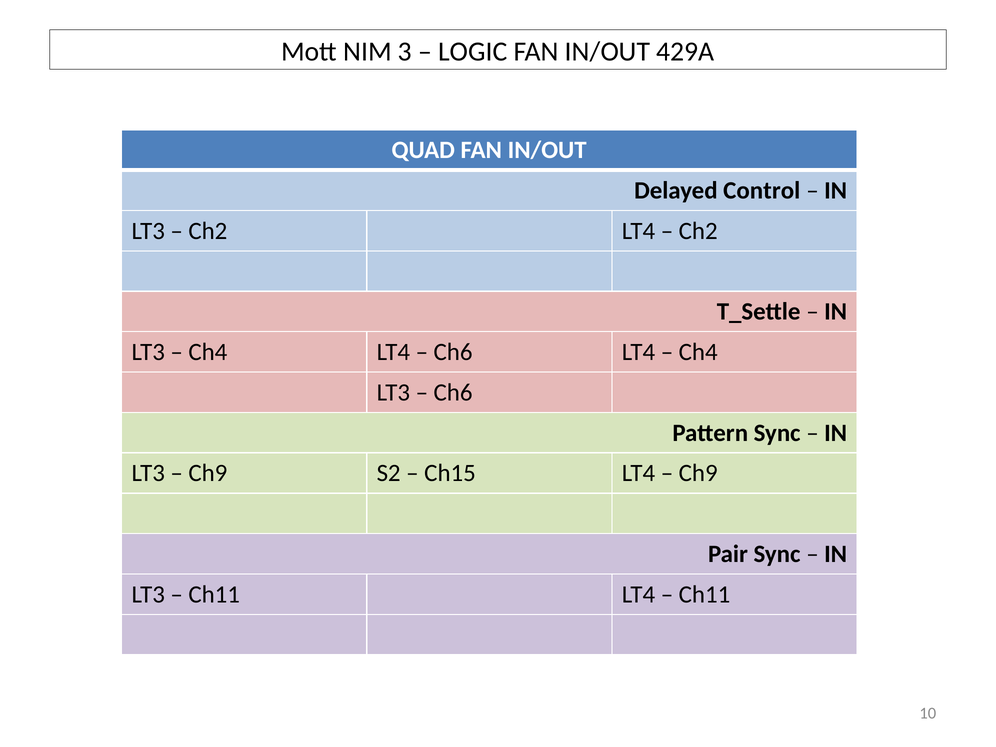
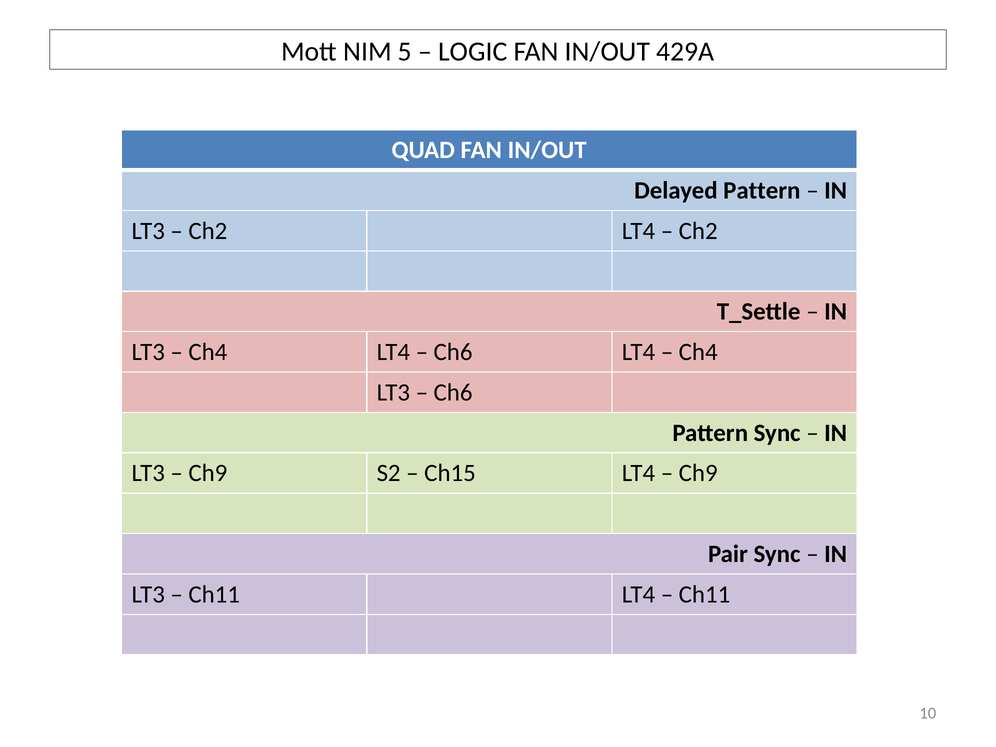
3: 3 -> 5 (405, 51)
Delayed Control: Control -> Pattern (762, 191)
